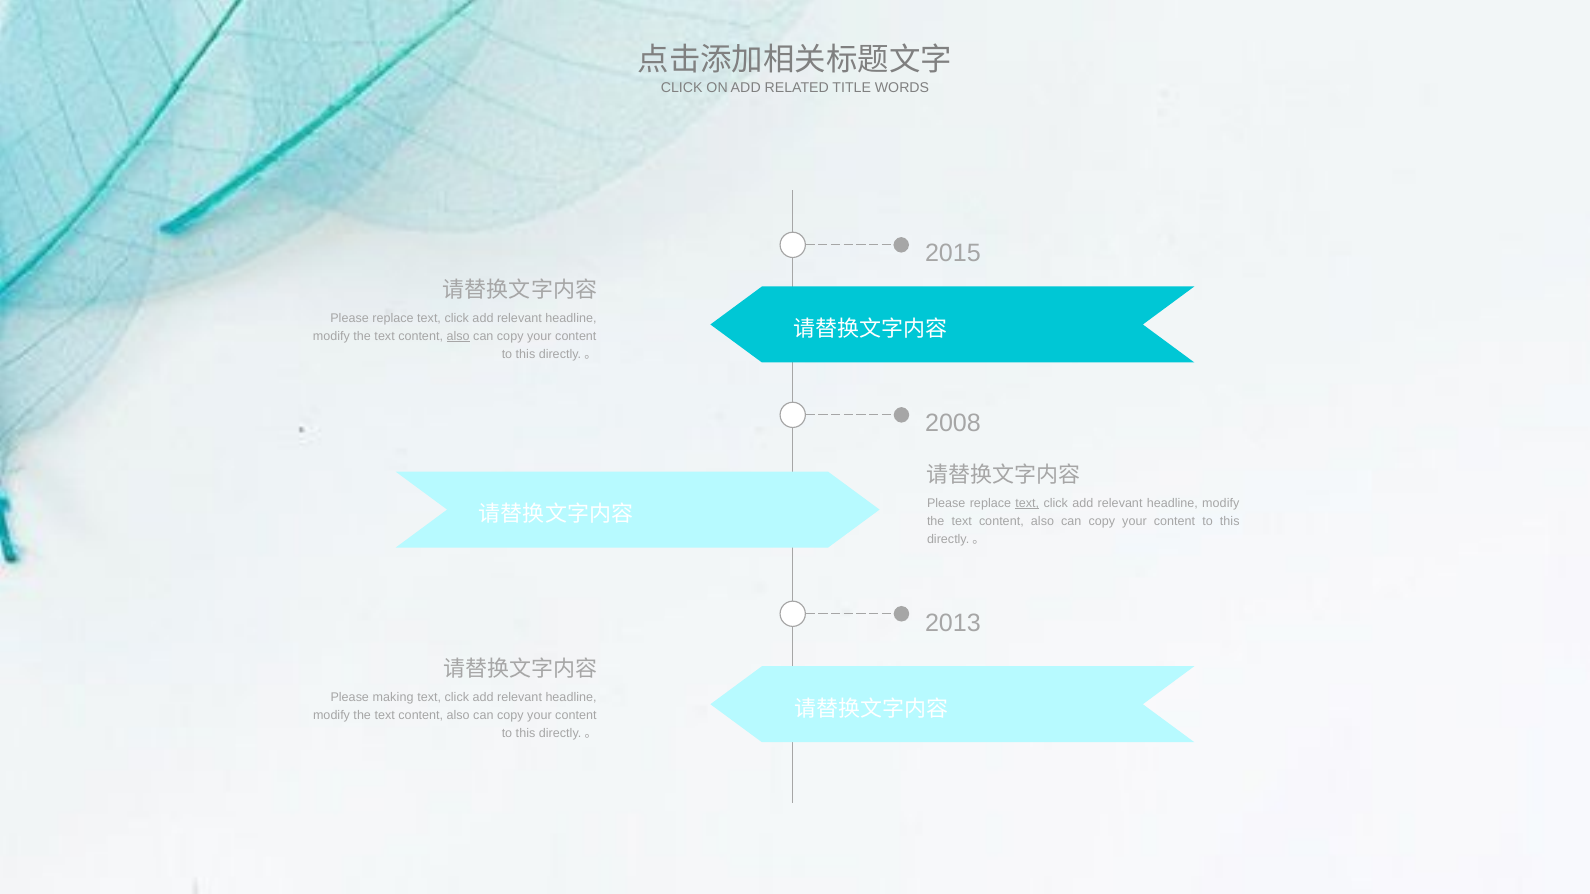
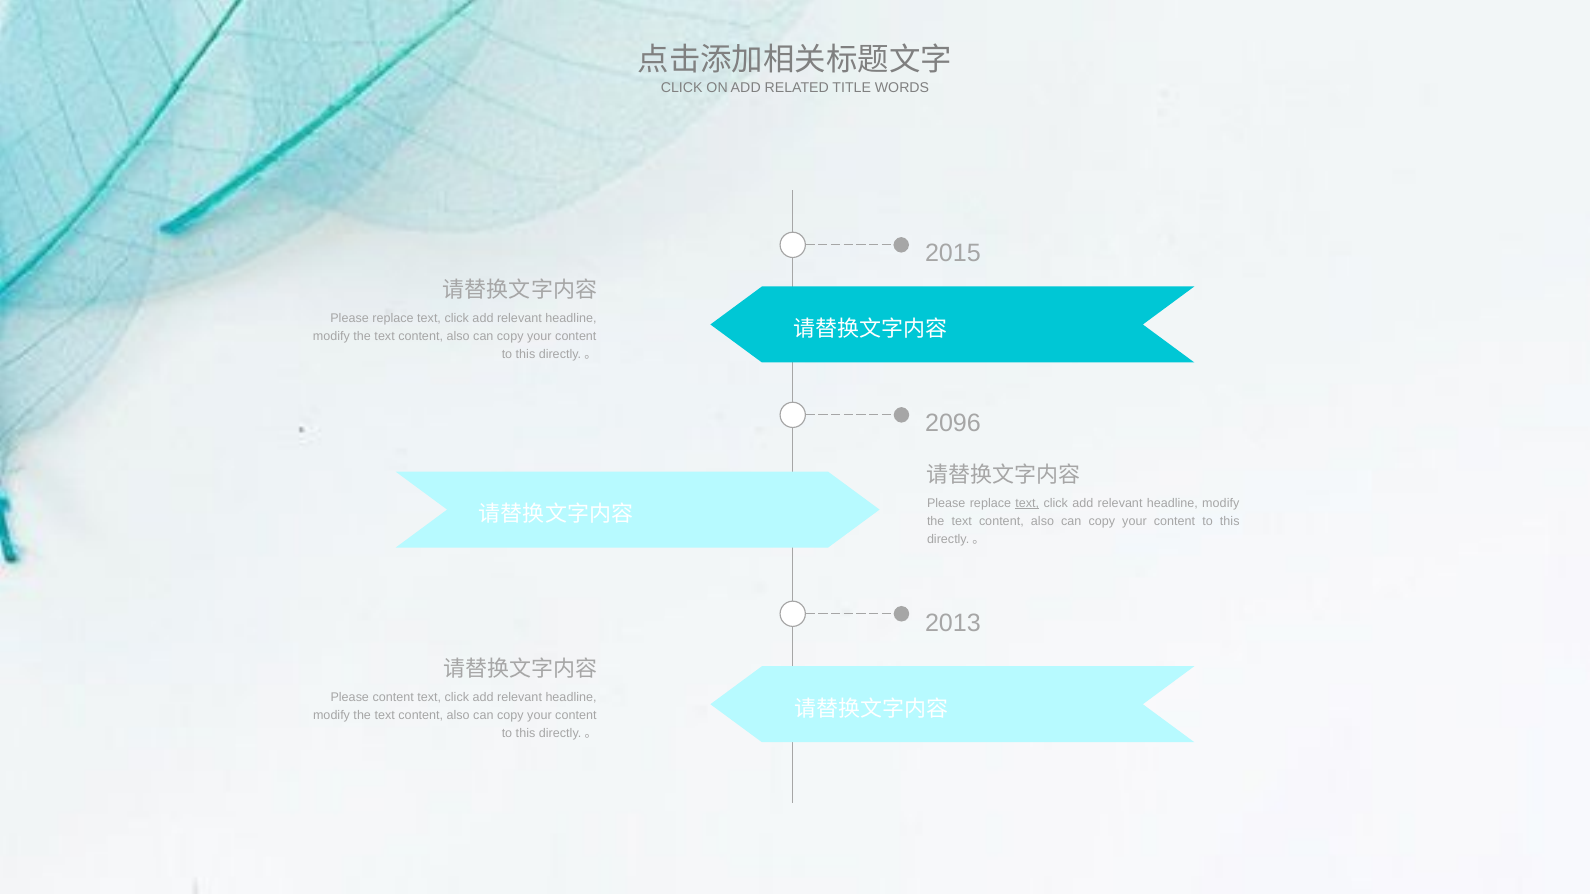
also underline: present -> none (458, 336)
2008: 2008 -> 2096 (953, 423)
Please making: making -> content (393, 698)
